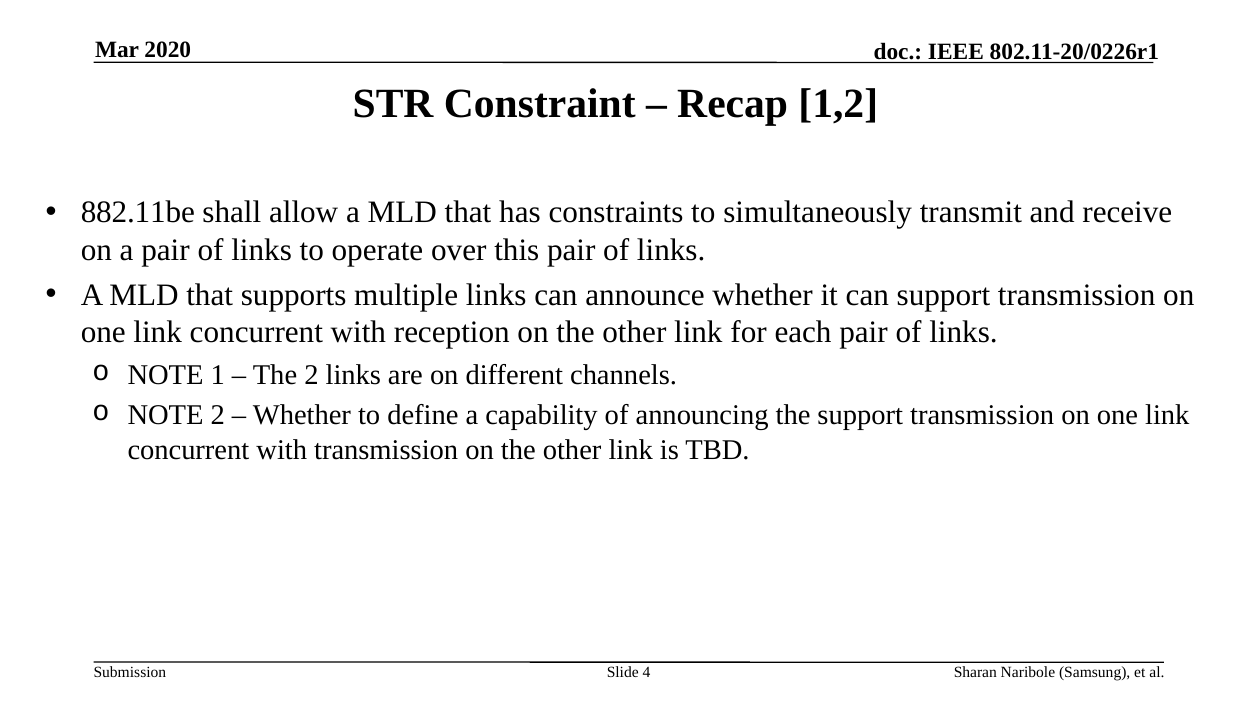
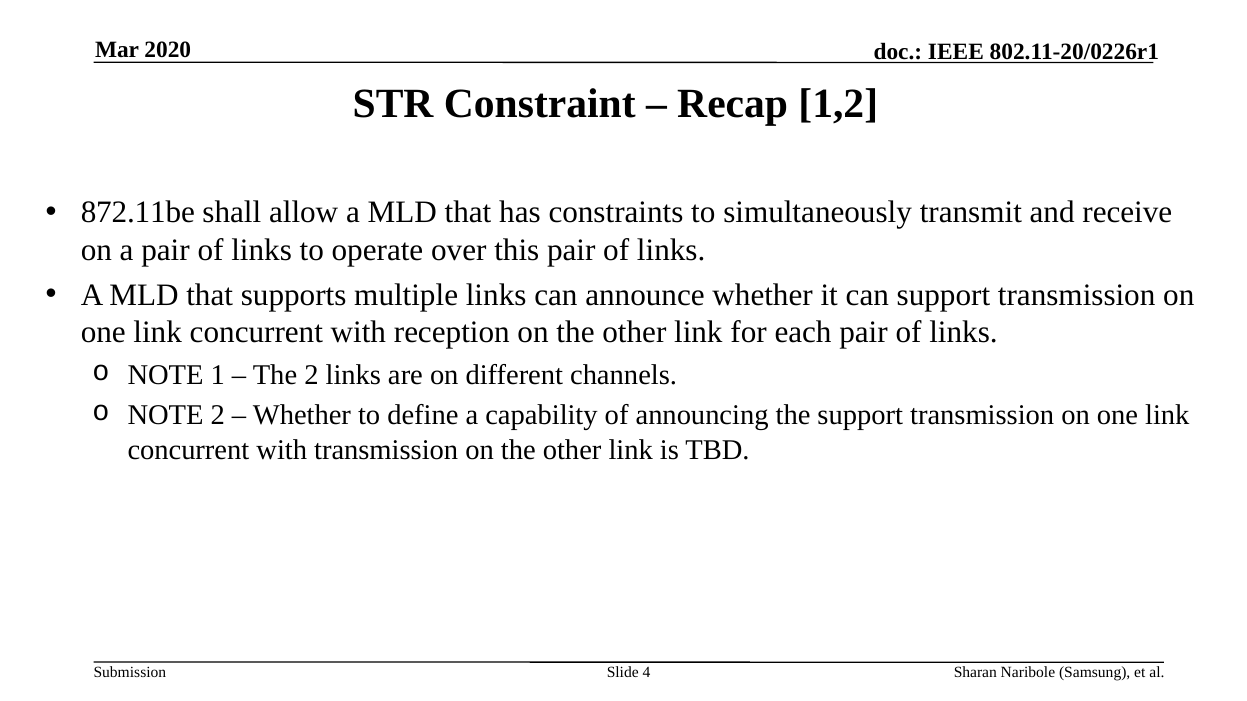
882.11be: 882.11be -> 872.11be (138, 213)
